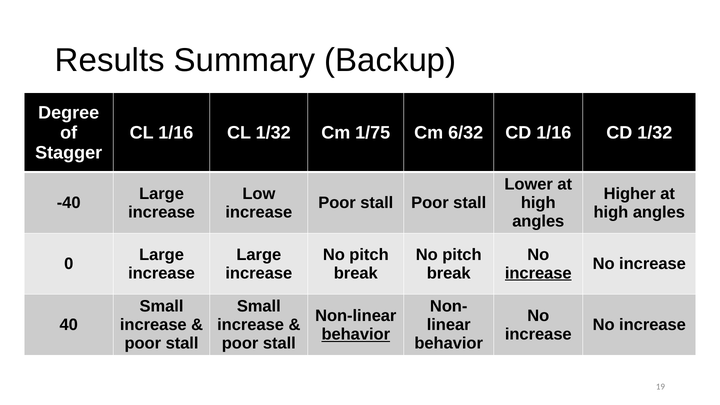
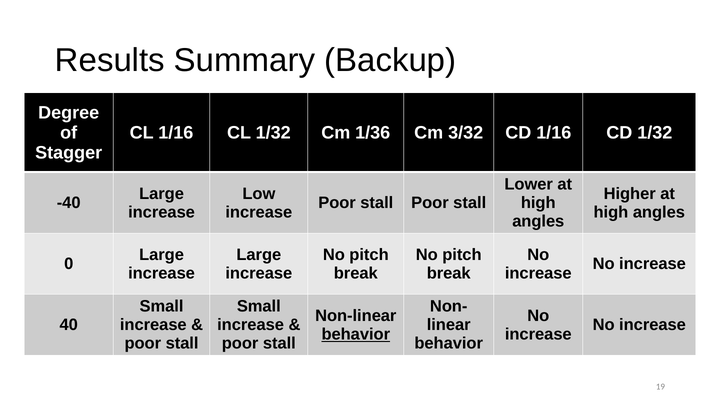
1/75: 1/75 -> 1/36 (373, 133)
6/32: 6/32 -> 3/32 (466, 133)
increase underline: present -> none (538, 273)
